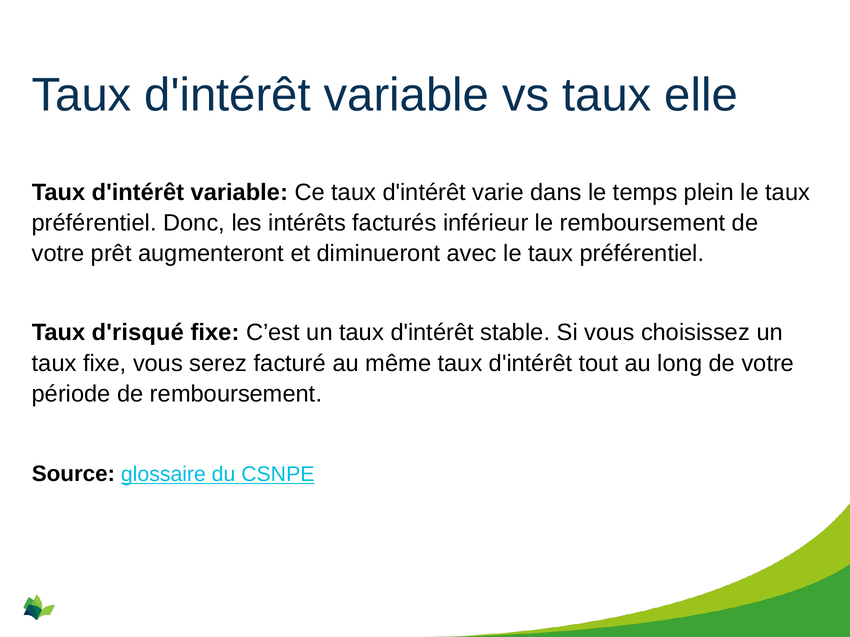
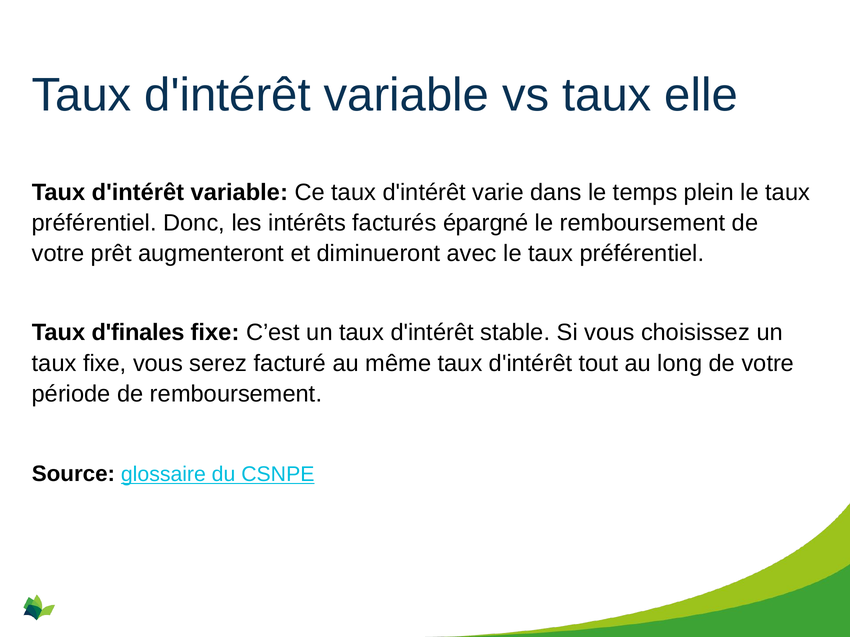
inférieur: inférieur -> épargné (486, 223)
d'risqué: d'risqué -> d'finales (138, 333)
